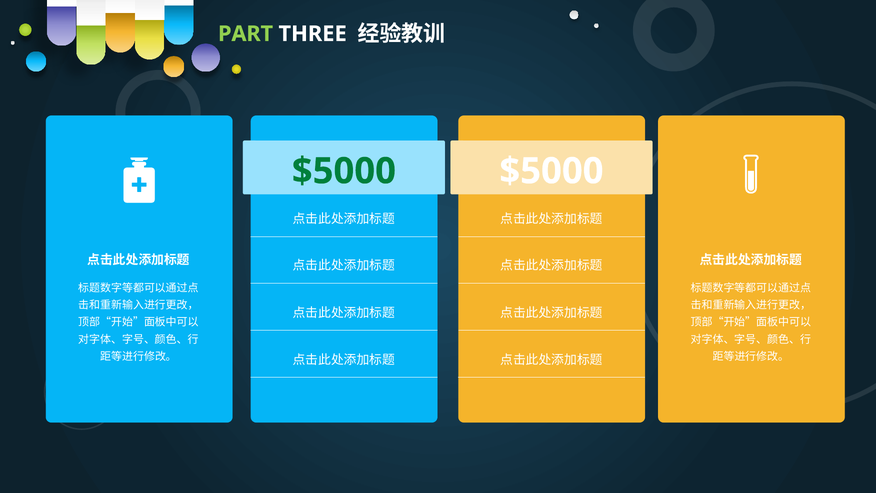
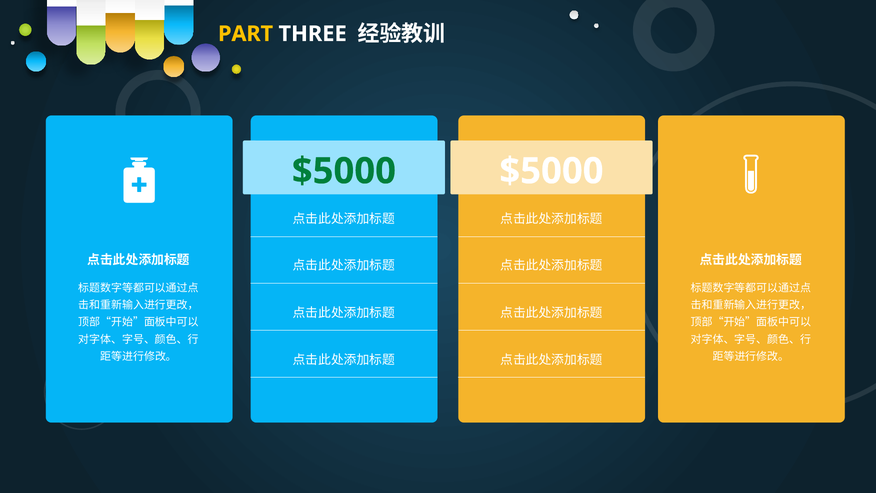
PART colour: light green -> yellow (246, 34)
